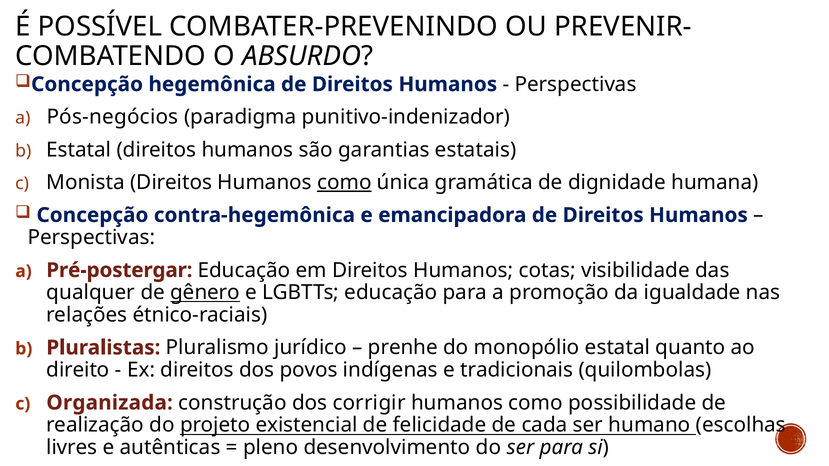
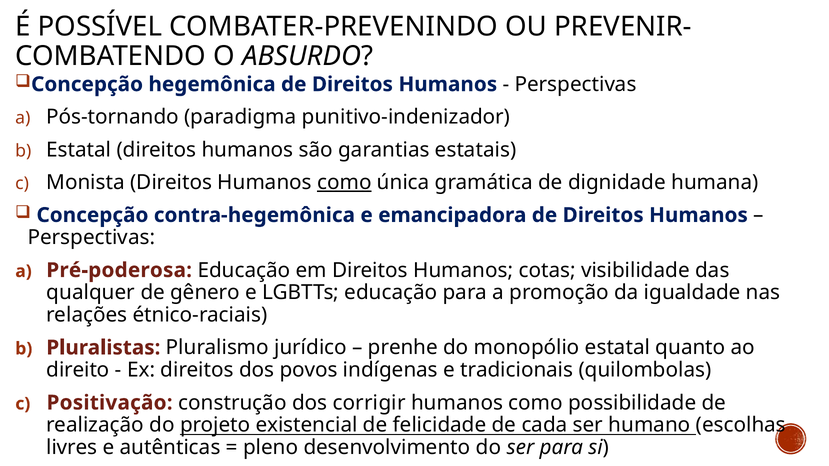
Pós-negócios: Pós-negócios -> Pós-tornando (113, 117)
Pré-postergar: Pré-postergar -> Pré-poderosa (119, 270)
gênero underline: present -> none (205, 293)
Organizada: Organizada -> Positivação (110, 403)
